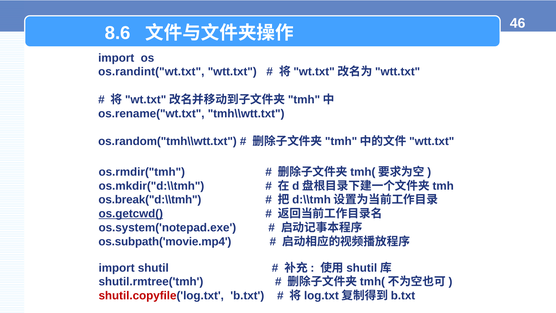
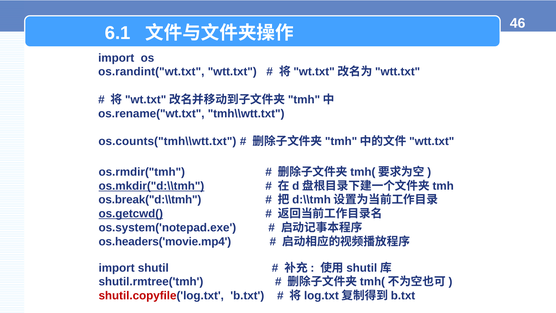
8.6: 8.6 -> 6.1 (118, 33)
os.random("tmh\\wtt.txt: os.random("tmh\\wtt.txt -> os.counts("tmh\\wtt.txt (167, 141)
os.mkdir("d:\\tmh underline: none -> present (151, 186)
os.subpath('movie.mp4: os.subpath('movie.mp4 -> os.headers('movie.mp4 (165, 241)
